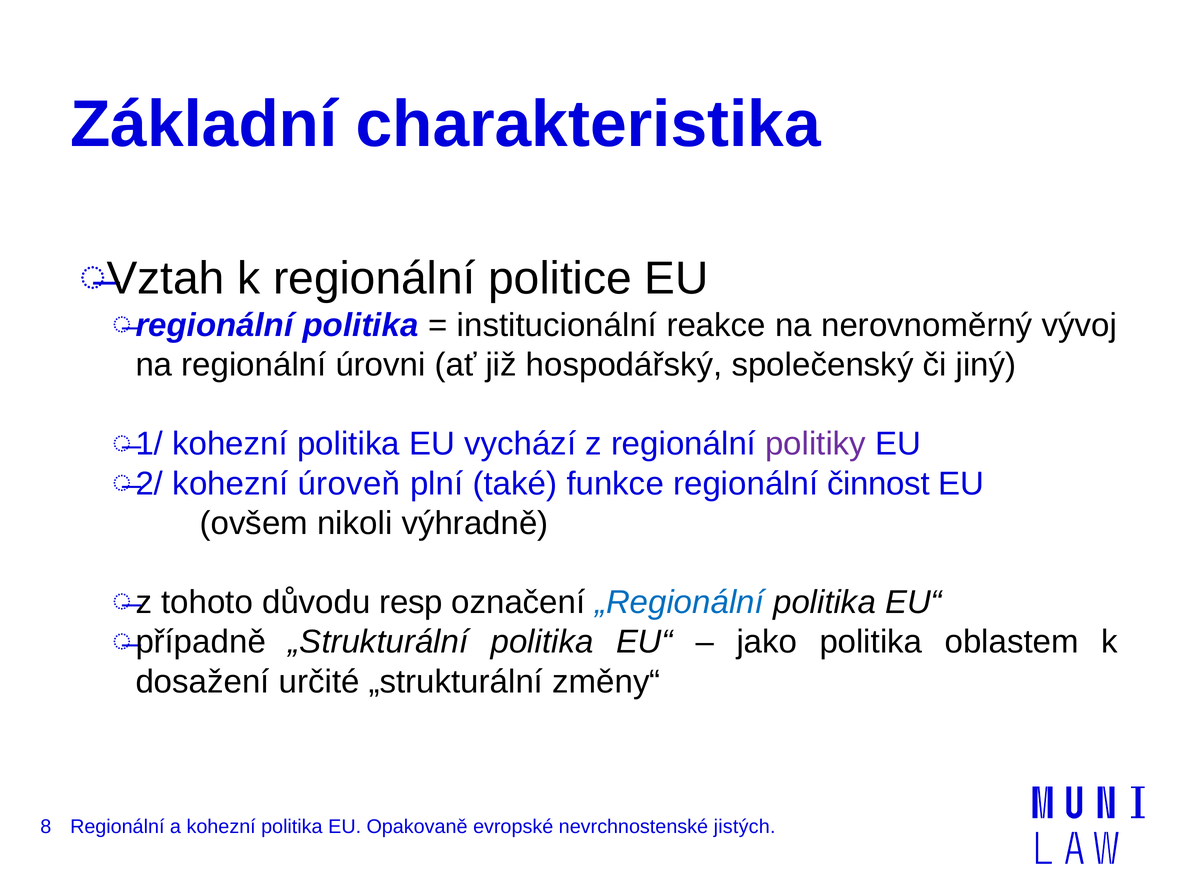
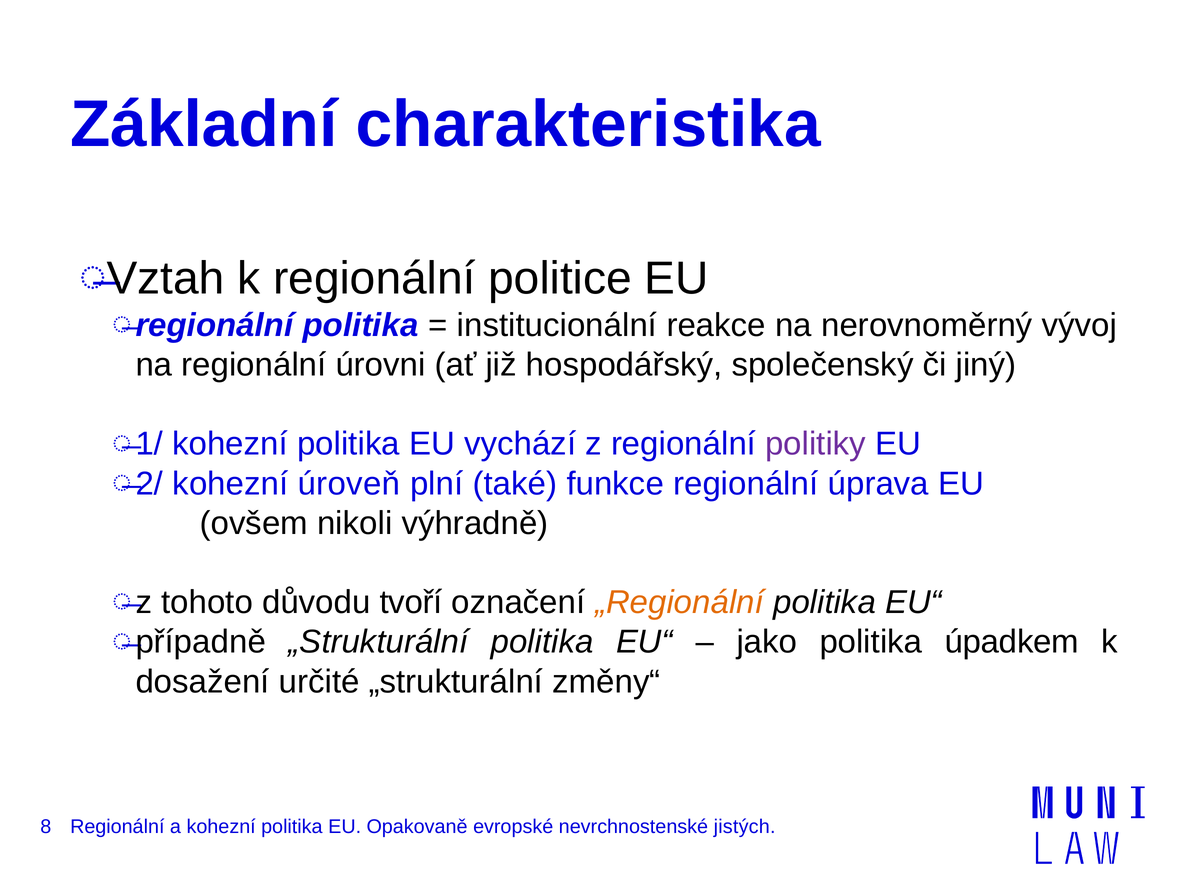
činnost: činnost -> úprava (878, 484)
resp: resp -> tvoří (411, 602)
„Regionální colour: blue -> orange (679, 602)
oblastem: oblastem -> úpadkem (1012, 642)
